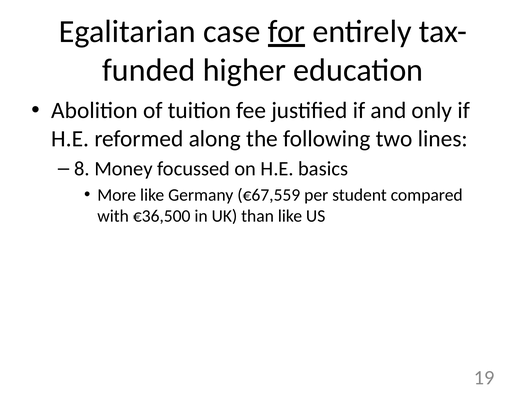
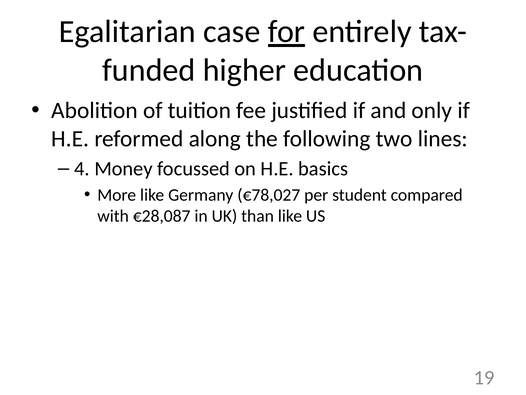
8: 8 -> 4 (82, 169)
€67,559: €67,559 -> €78,027 (269, 195)
€36,500: €36,500 -> €28,087 (162, 216)
